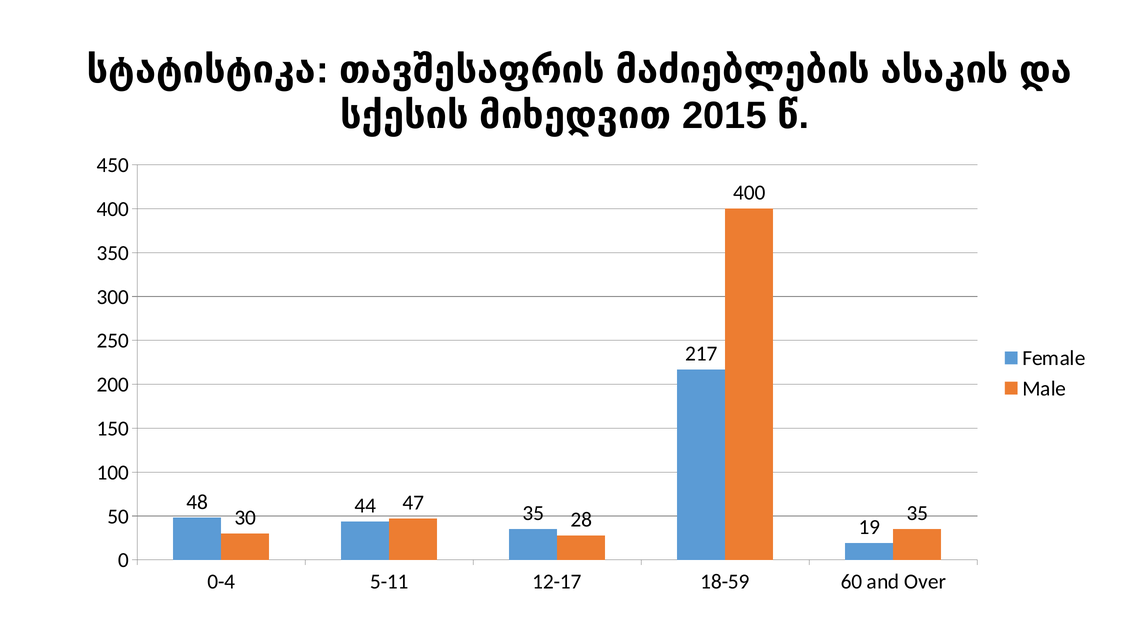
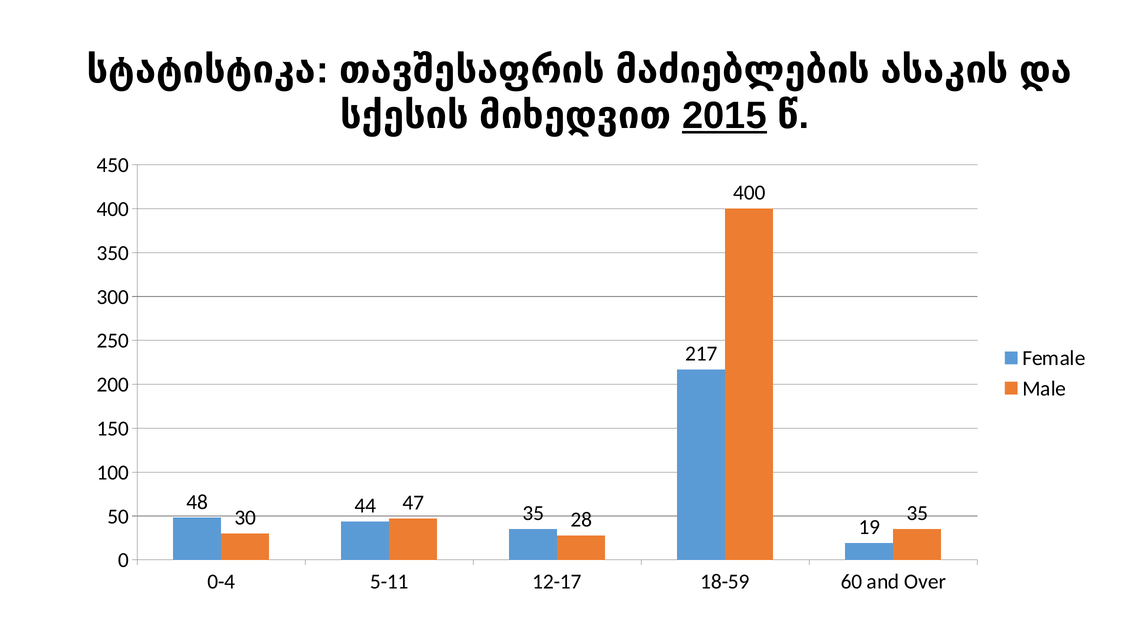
2015 underline: none -> present (724, 116)
